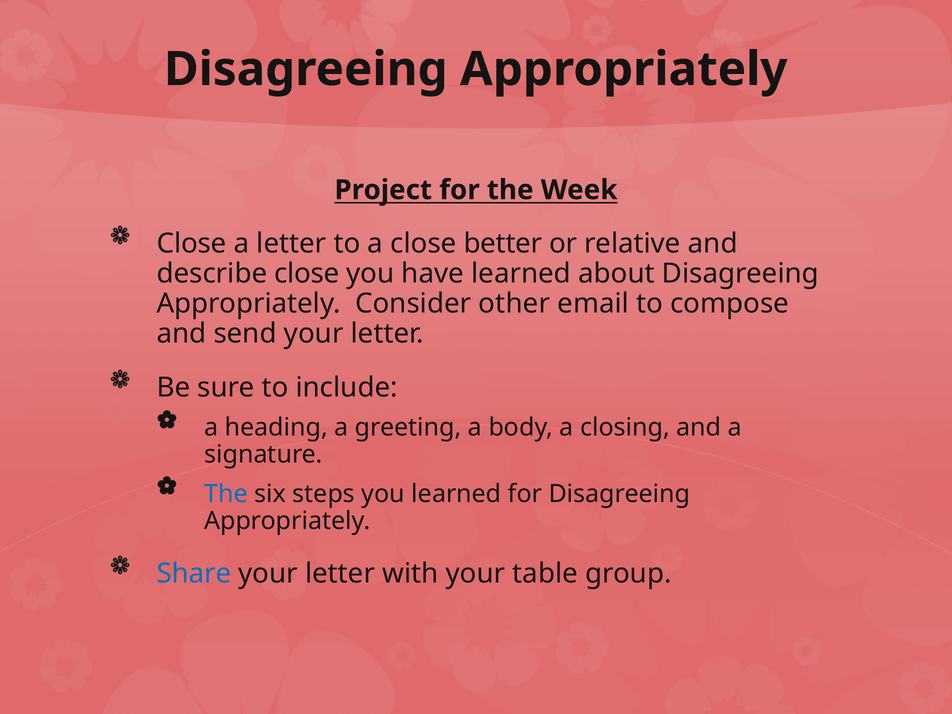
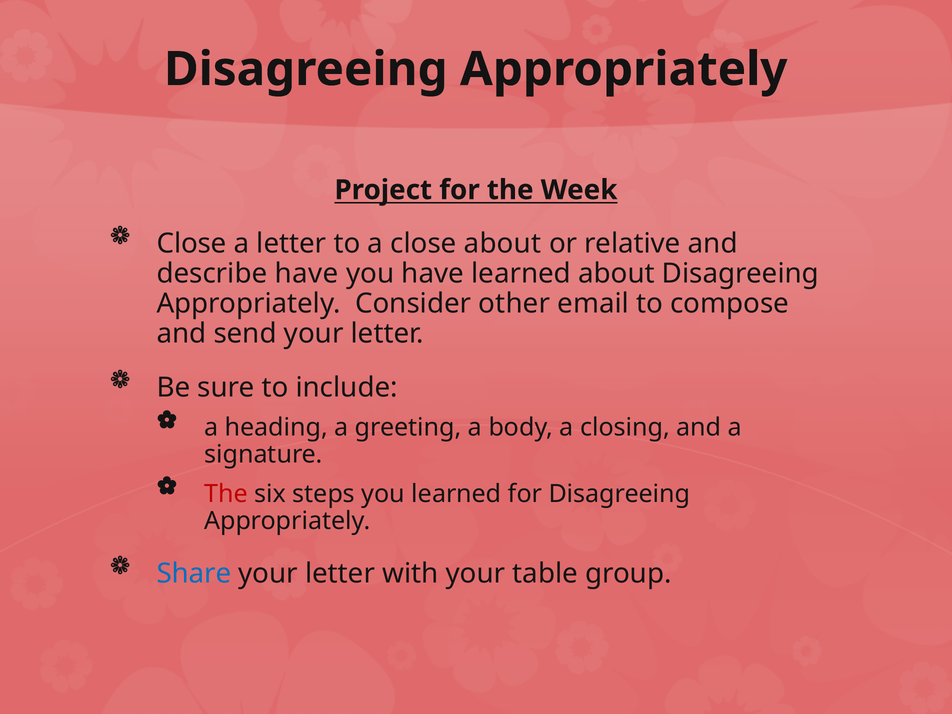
close better: better -> about (503, 244)
describe close: close -> have (307, 274)
The colour: blue -> red (226, 494)
